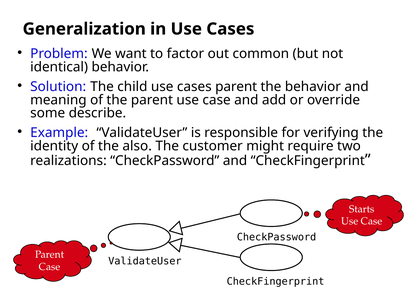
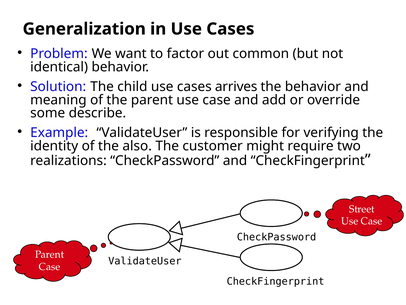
cases parent: parent -> arrives (236, 87)
Starts: Starts -> Street (362, 209)
